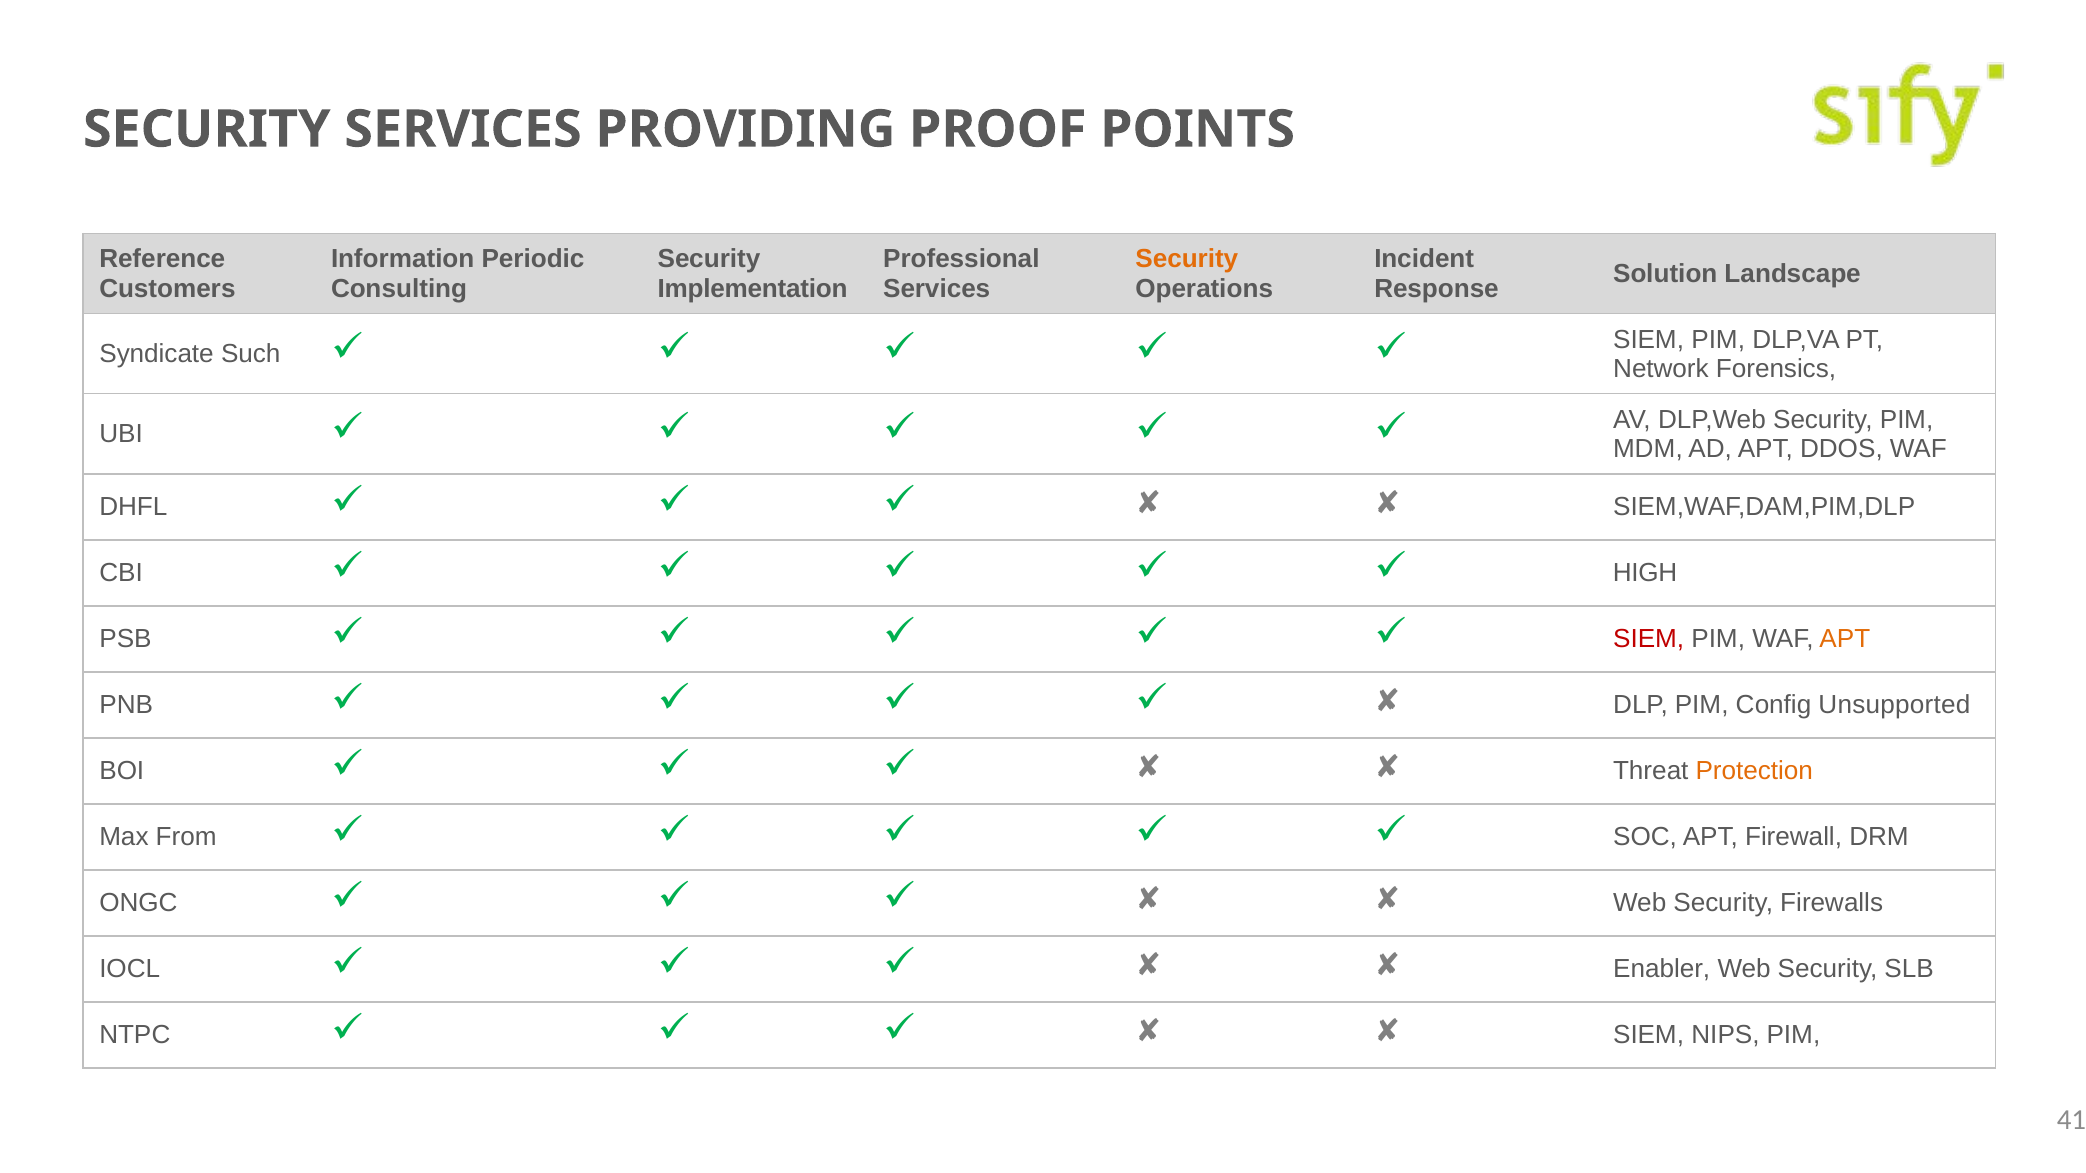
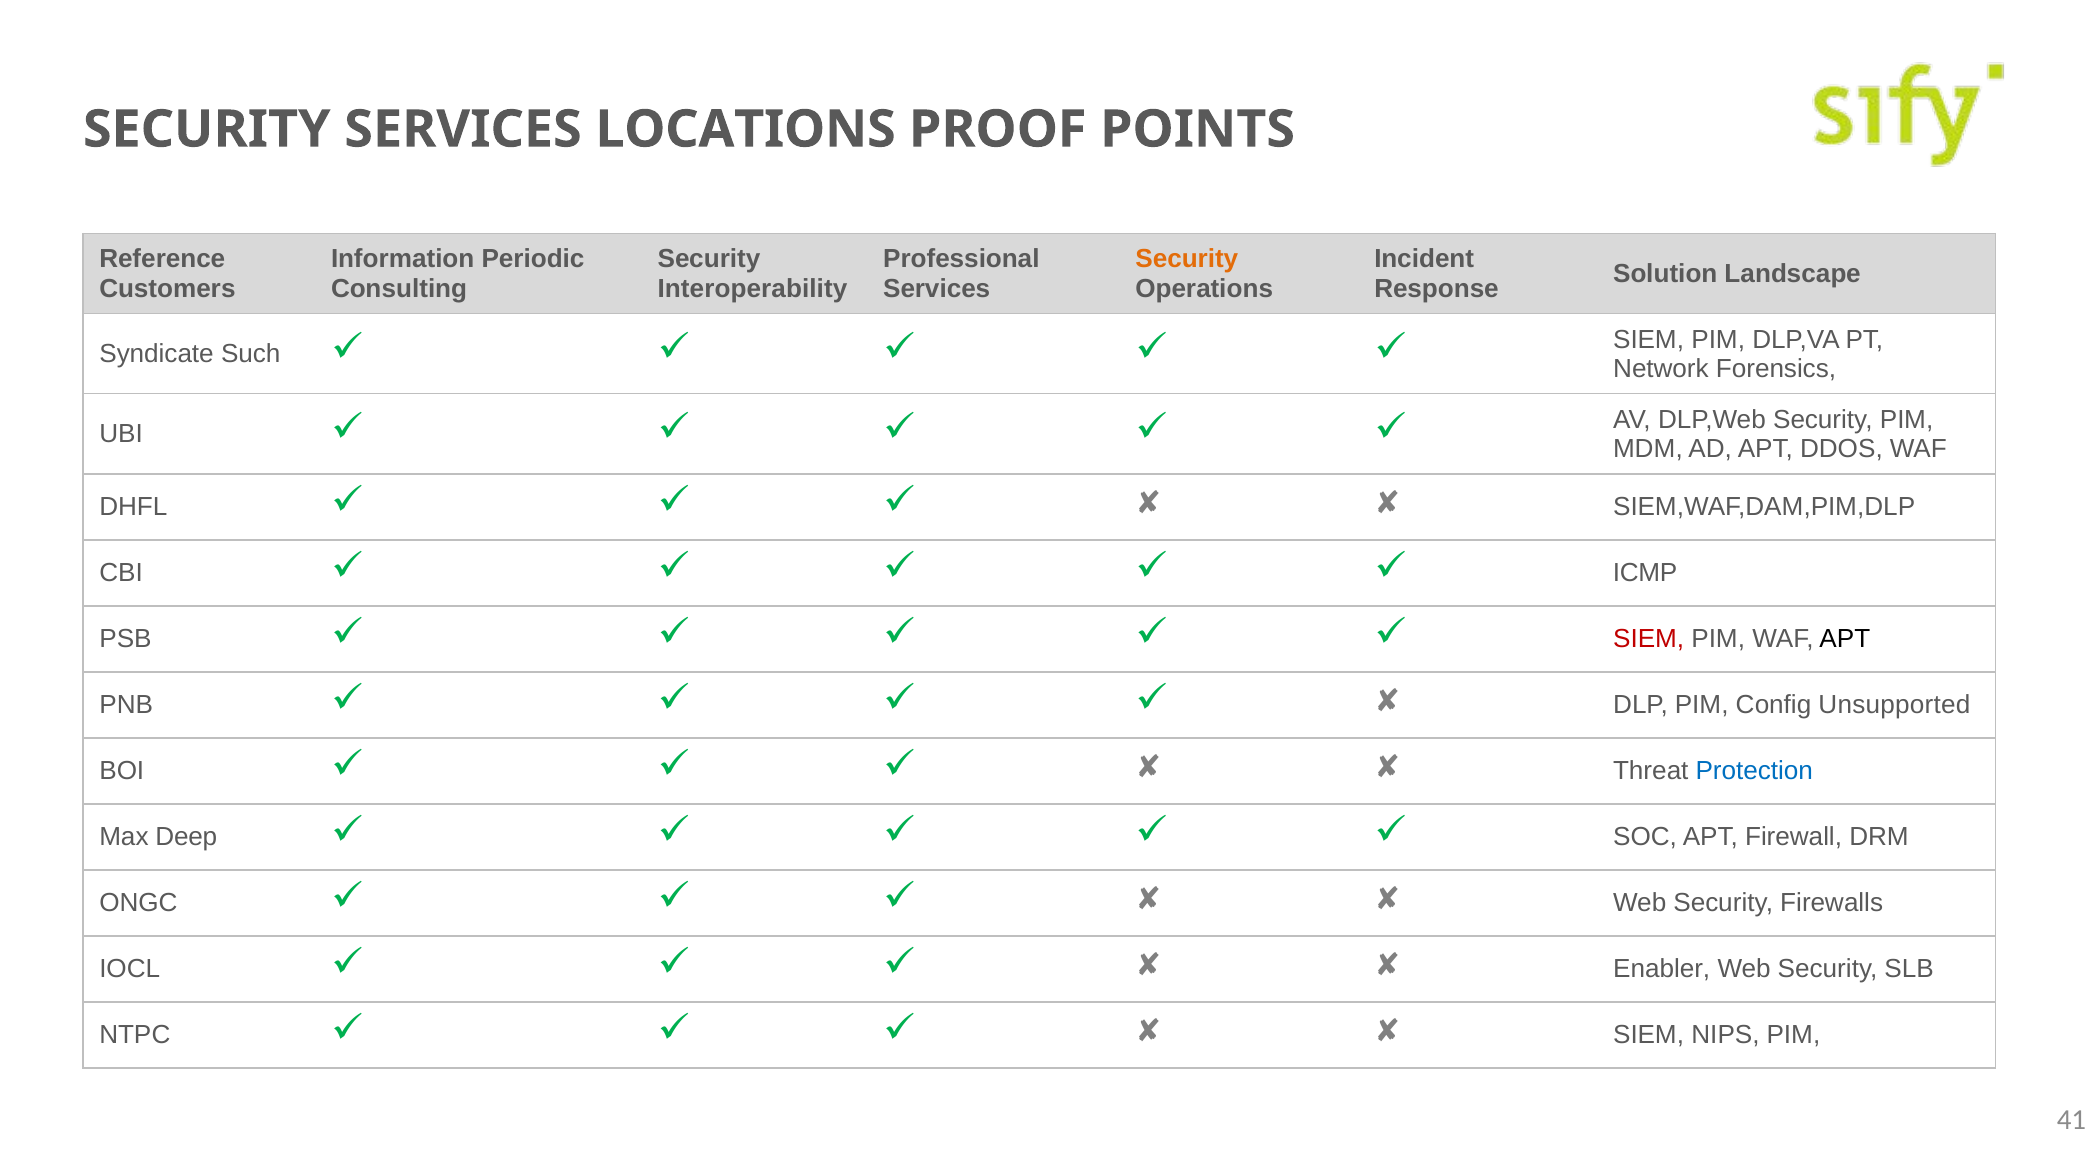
PROVIDING: PROVIDING -> LOCATIONS (746, 129)
Implementation: Implementation -> Interoperability (752, 289)
HIGH: HIGH -> ICMP (1645, 573)
APT colour: orange -> black (1845, 640)
Protection colour: orange -> blue (1754, 772)
From: From -> Deep (186, 838)
